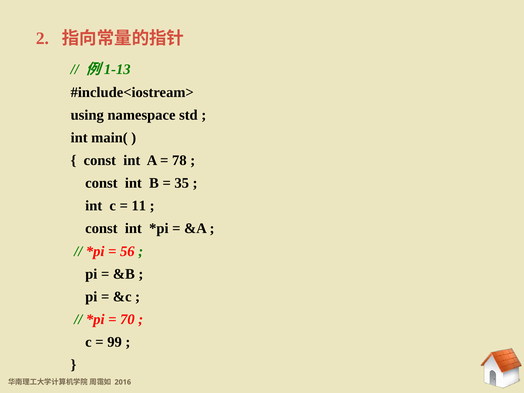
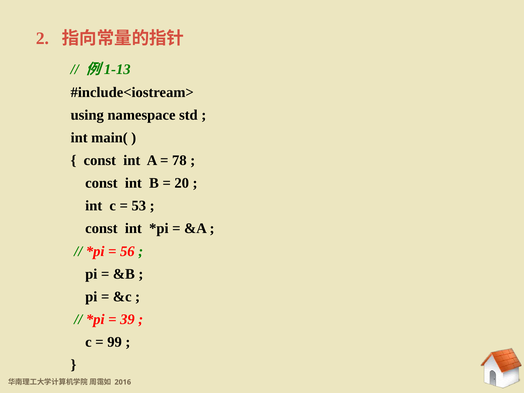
35: 35 -> 20 (182, 183)
11: 11 -> 53 (139, 206)
70: 70 -> 39 (127, 319)
